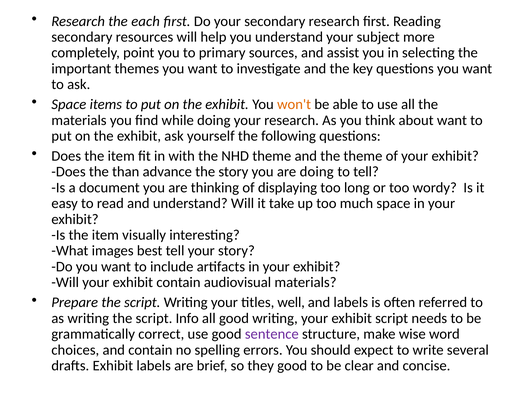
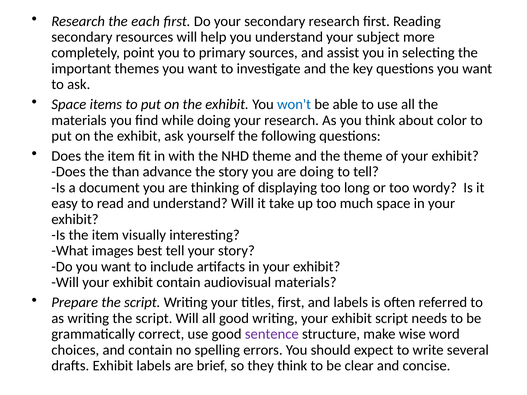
won't colour: orange -> blue (294, 104)
about want: want -> color (452, 120)
titles well: well -> first (291, 303)
script Info: Info -> Will (187, 318)
they good: good -> think (292, 366)
